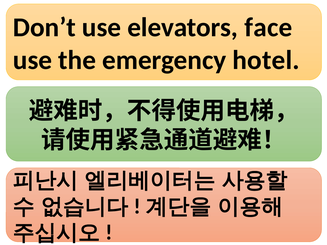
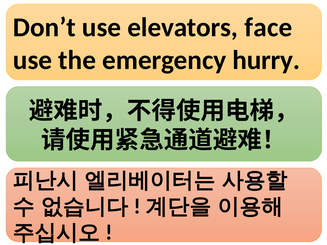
hotel: hotel -> hurry (266, 60)
